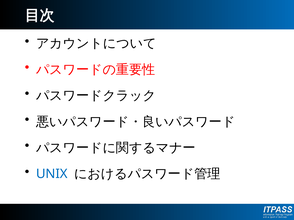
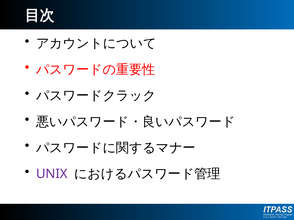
UNIX colour: blue -> purple (52, 174)
